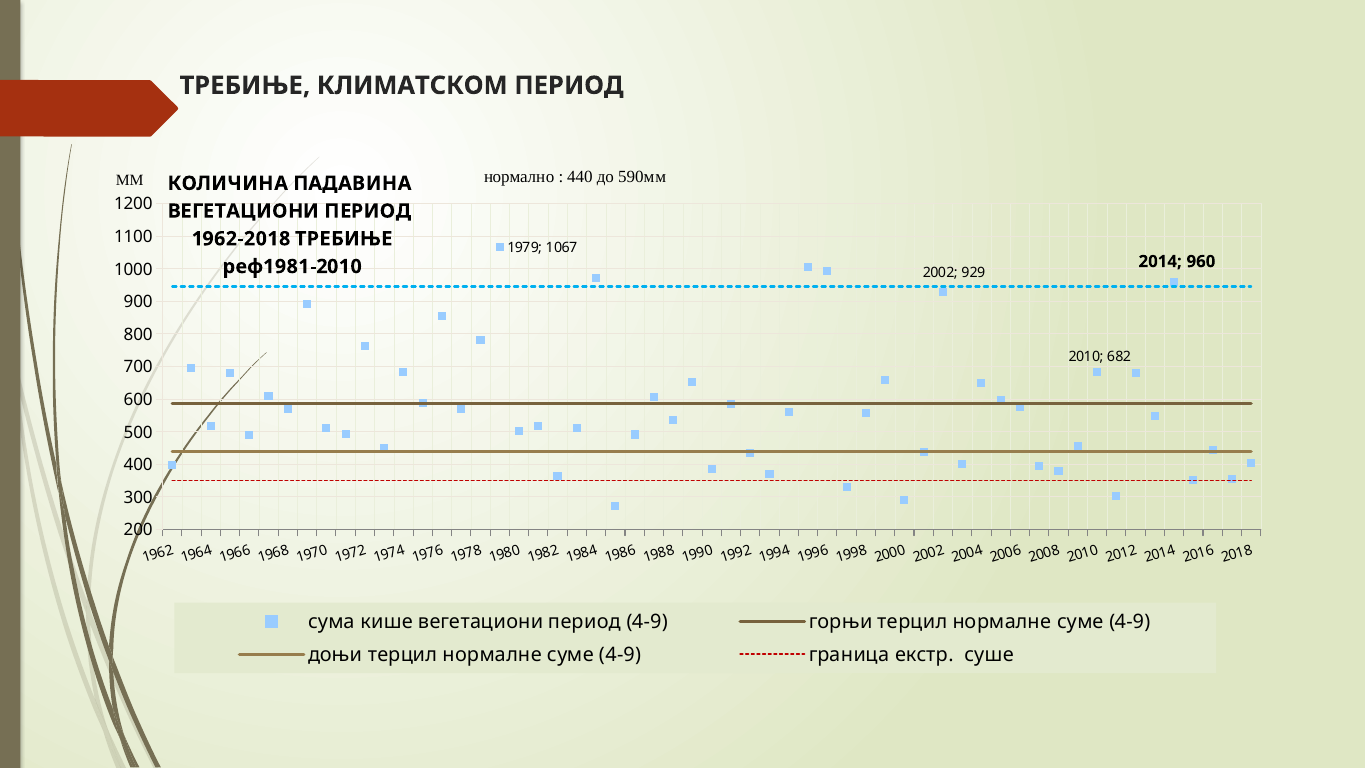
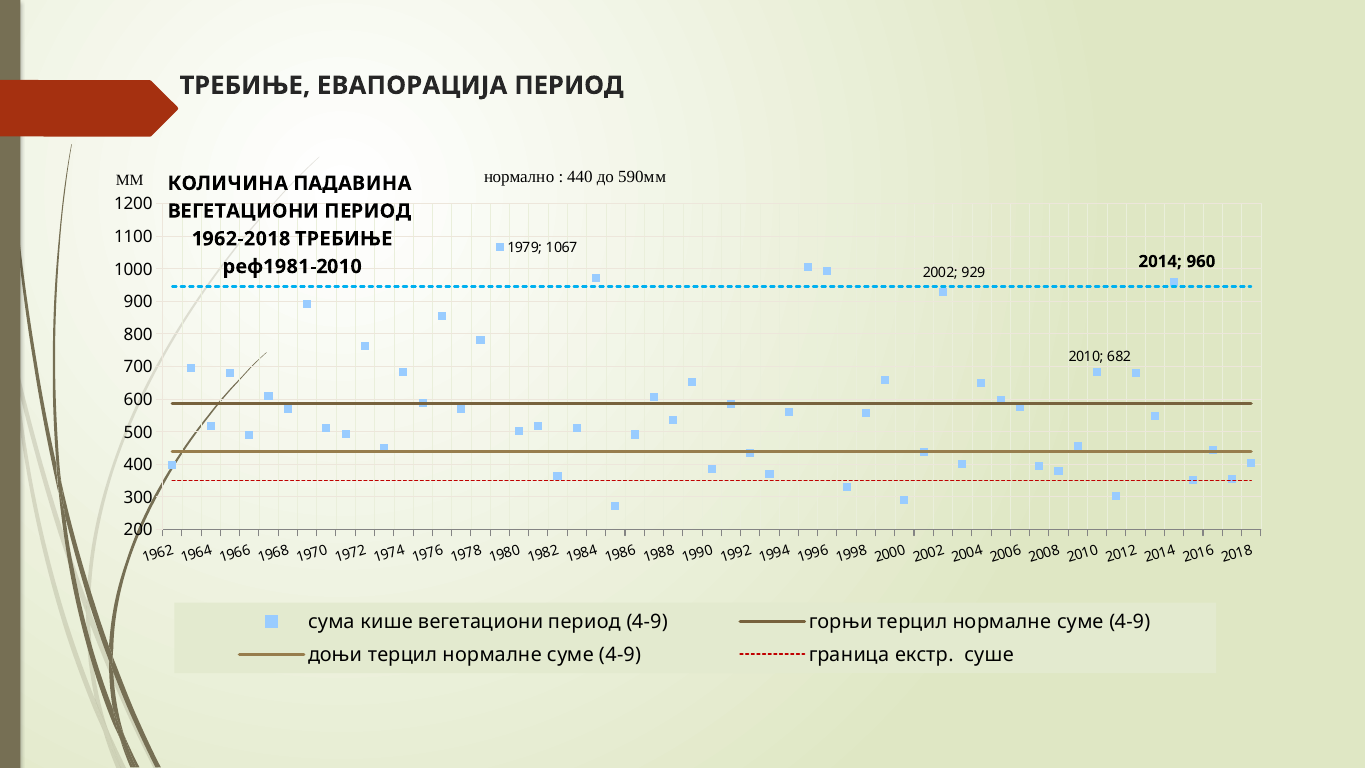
КЛИМАТСКОМ: КЛИМАТСКОМ -> ЕВАПОРАЦИЈА (412, 86)
